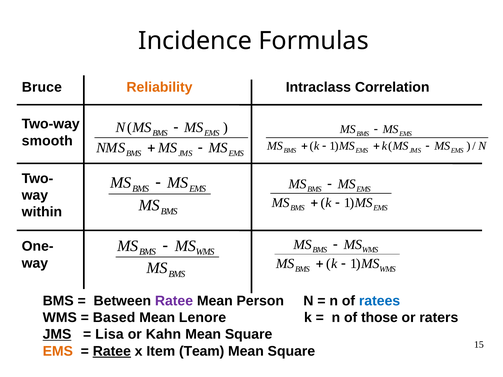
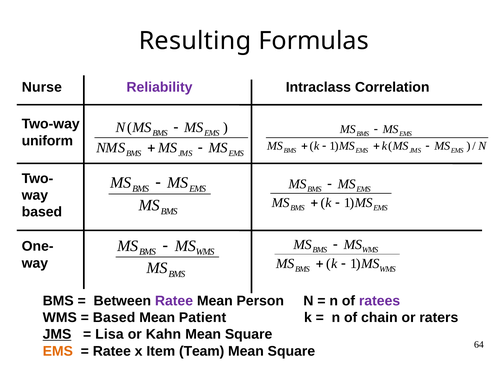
Incidence: Incidence -> Resulting (195, 41)
Bruce: Bruce -> Nurse (42, 87)
Reliability colour: orange -> purple (159, 87)
smooth: smooth -> uniform (47, 141)
within: within -> based (42, 212)
ratees colour: blue -> purple (380, 301)
Lenore: Lenore -> Patient (203, 318)
those: those -> chain (379, 318)
Ratee underline: present -> none (112, 351)
15: 15 -> 64 (479, 345)
